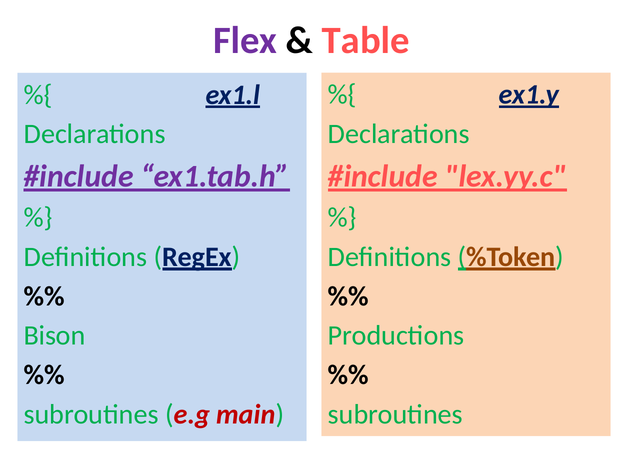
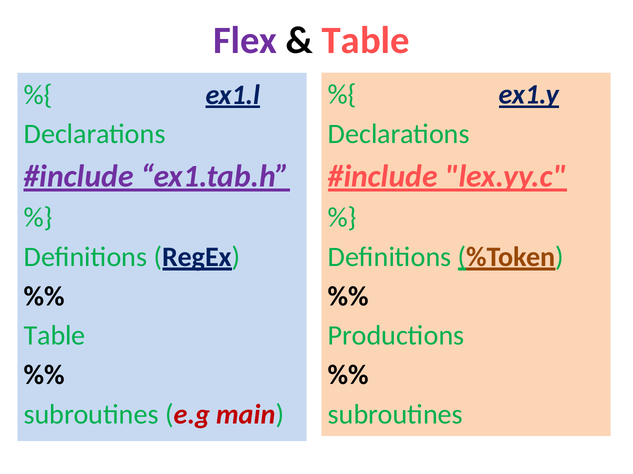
Bison: Bison -> Table (55, 336)
